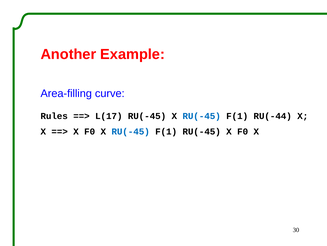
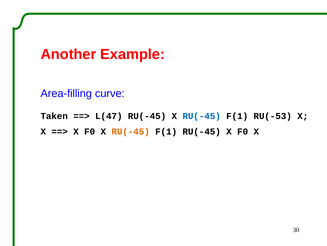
Rules: Rules -> Taken (54, 116)
L(17: L(17 -> L(47 (109, 116)
RU(-44: RU(-44 -> RU(-53 (273, 116)
RU(-45 colour: blue -> orange (131, 131)
